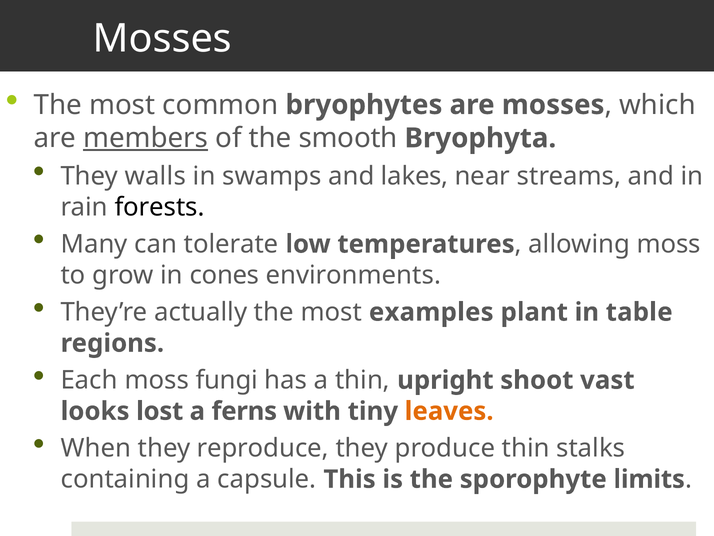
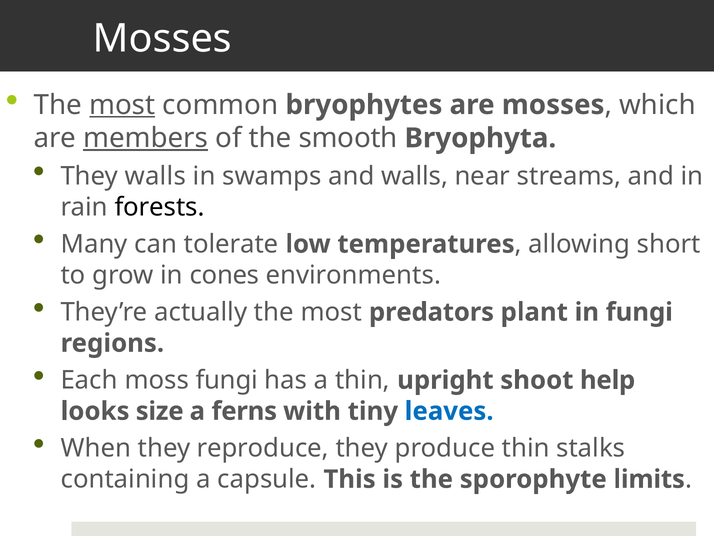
most underline: none -> present (122, 105)
and lakes: lakes -> walls (415, 176)
allowing moss: moss -> short (669, 244)
examples: examples -> predators (431, 312)
in table: table -> fungi (639, 312)
vast: vast -> help (608, 380)
lost: lost -> size (160, 411)
leaves colour: orange -> blue (449, 411)
